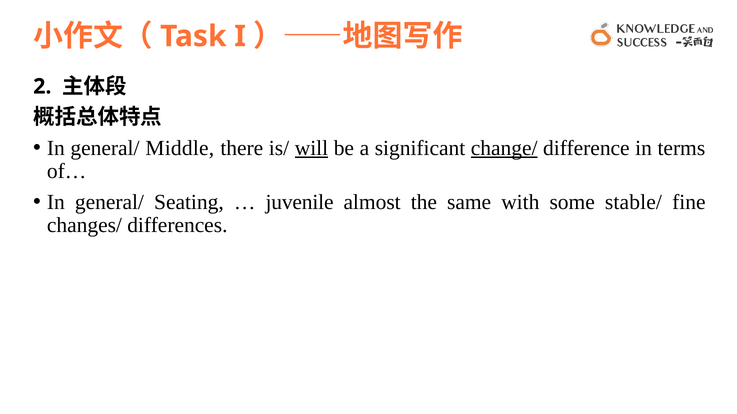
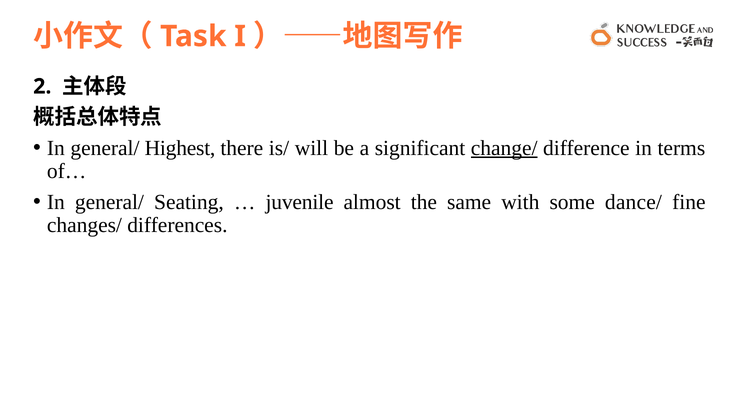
Middle: Middle -> Highest (180, 148)
will underline: present -> none (311, 148)
stable/: stable/ -> dance/ (633, 202)
